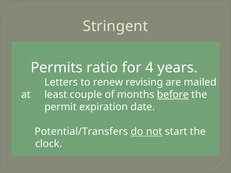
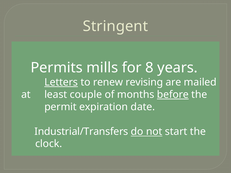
ratio: ratio -> mills (102, 68)
4: 4 -> 8 (149, 68)
Letters underline: none -> present (61, 82)
Potential/Transfers: Potential/Transfers -> Industrial/Transfers (81, 132)
